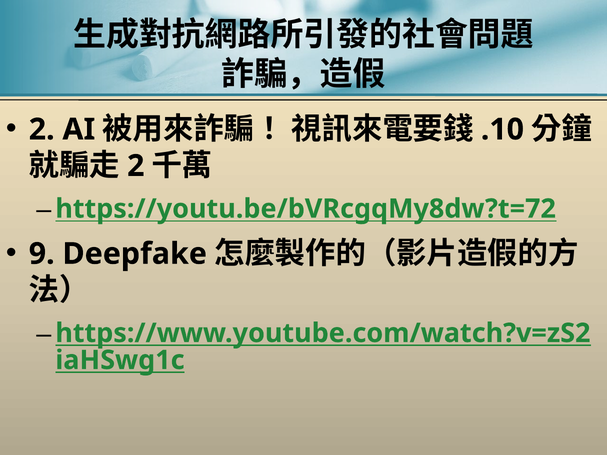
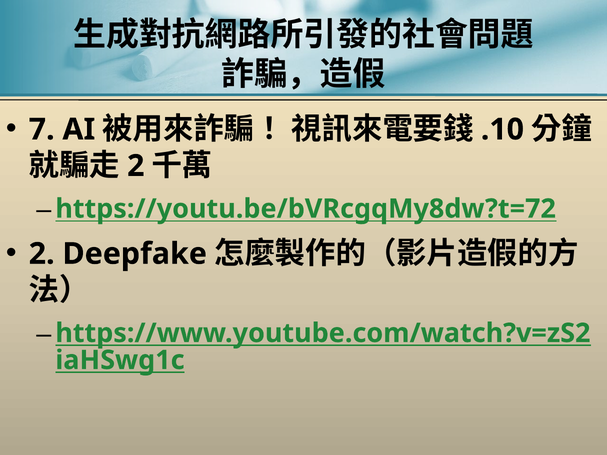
2: 2 -> 7 (42, 130)
9: 9 -> 2 (42, 254)
